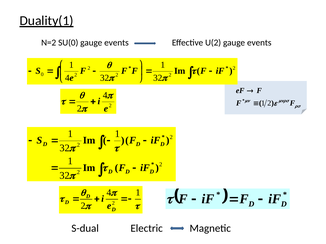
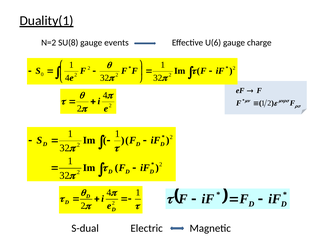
SU(0: SU(0 -> SU(8 (68, 43)
U(2: U(2 -> U(6 (213, 43)
events: events -> charge (259, 43)
